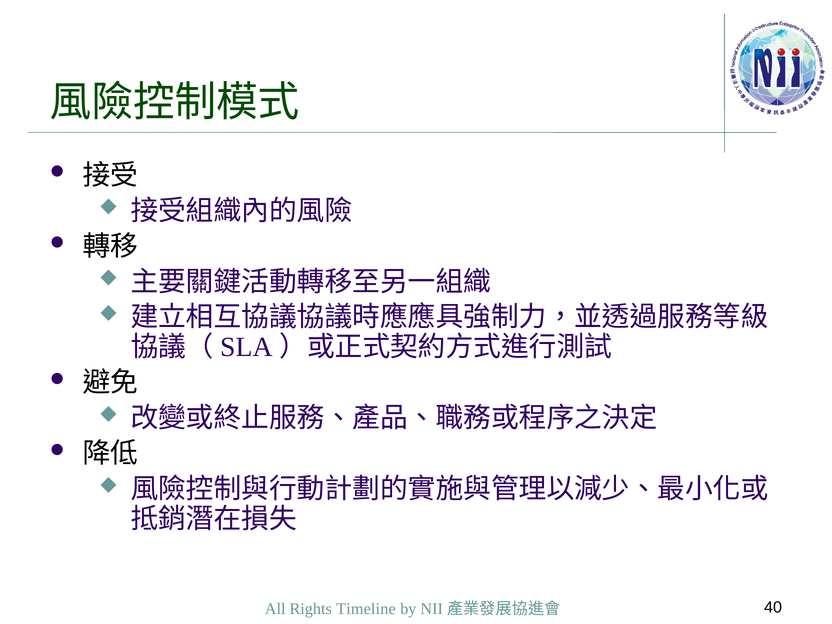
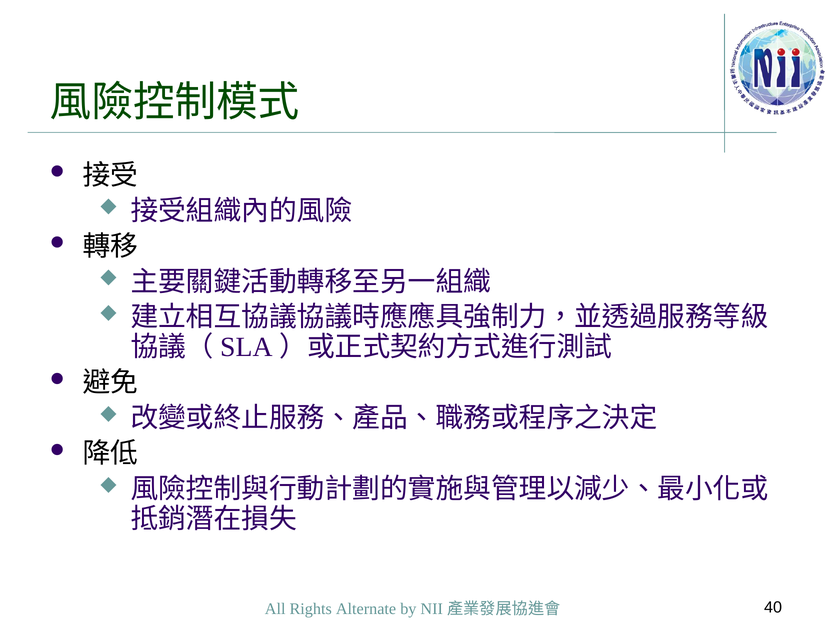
Timeline: Timeline -> Alternate (366, 609)
